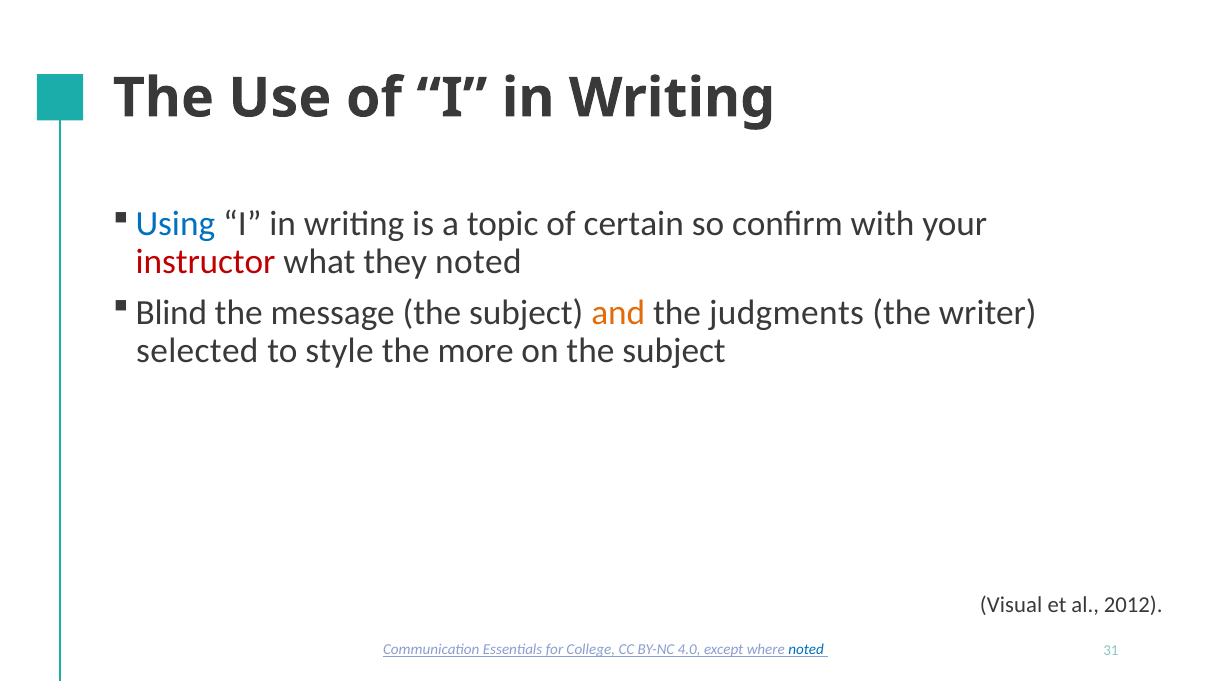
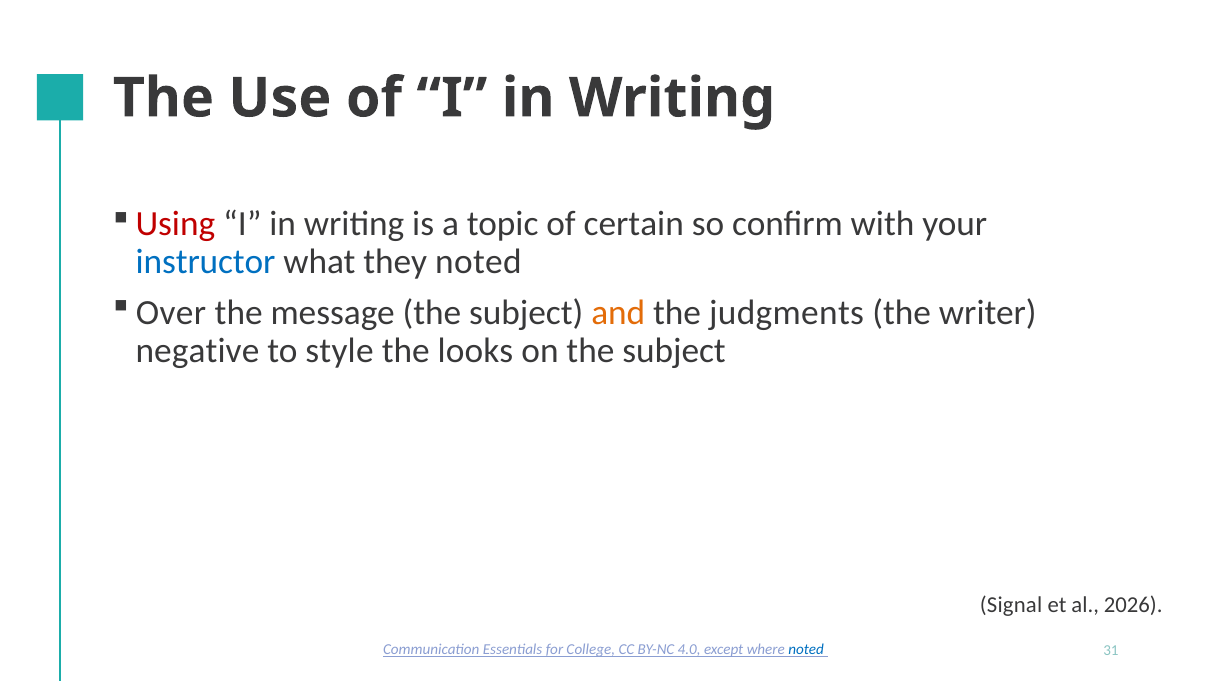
Using colour: blue -> red (175, 224)
instructor colour: red -> blue (206, 262)
Blind: Blind -> Over (171, 313)
selected: selected -> negative (197, 351)
more: more -> looks (475, 351)
Visual: Visual -> Signal (1011, 605)
2012: 2012 -> 2026 (1133, 605)
